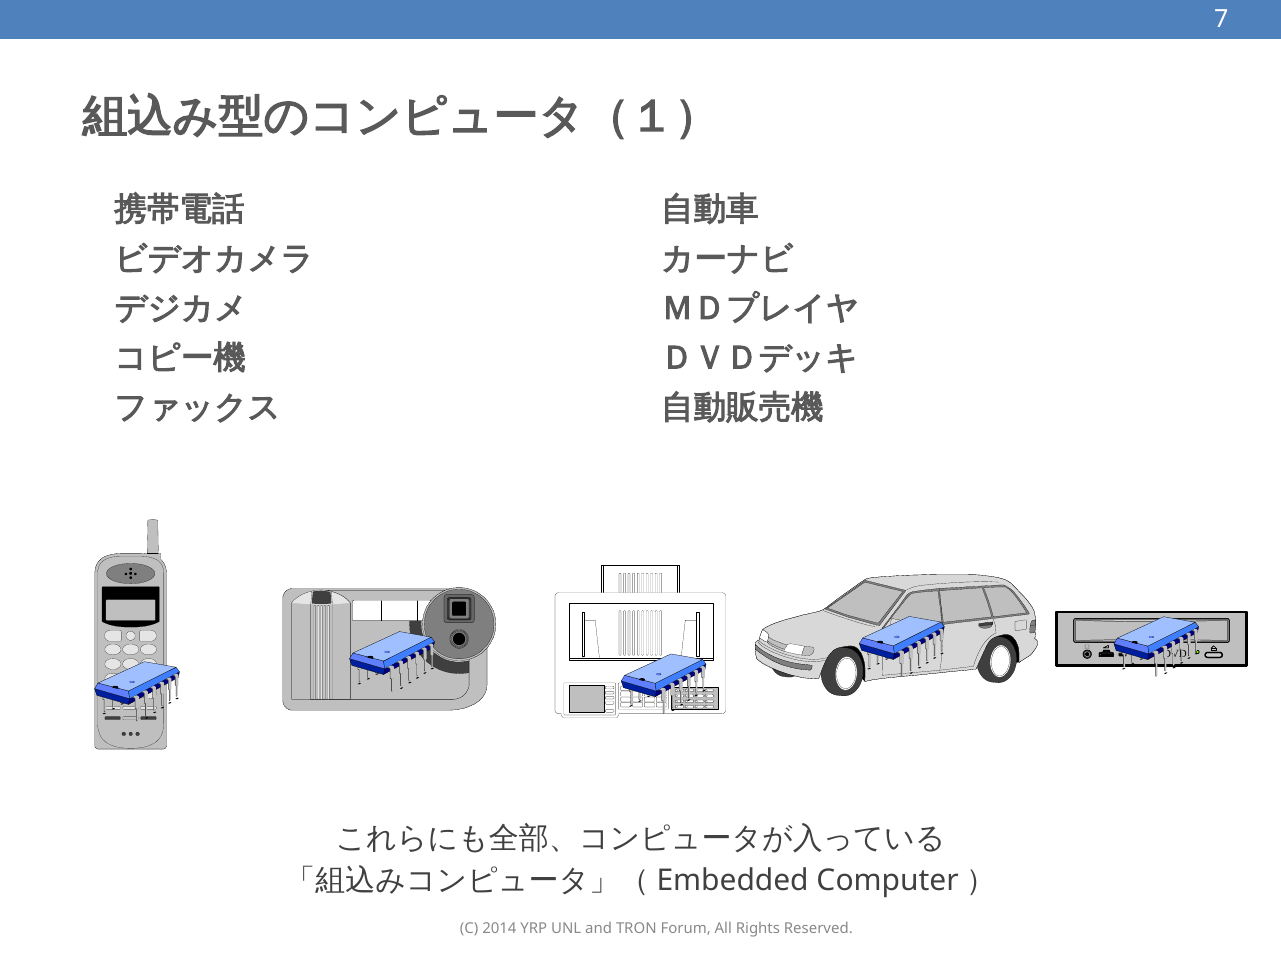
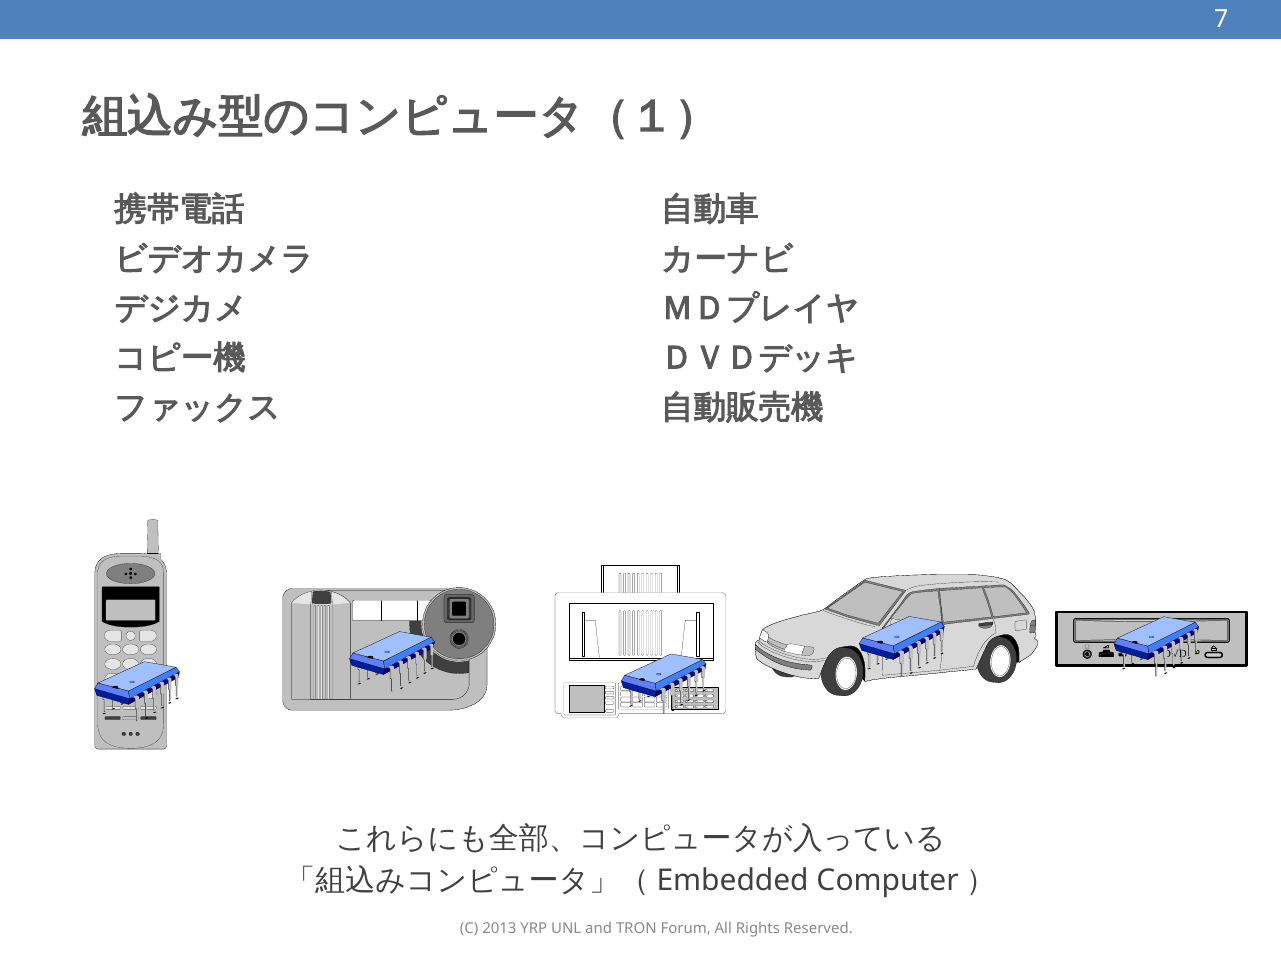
2014: 2014 -> 2013 (499, 929)
